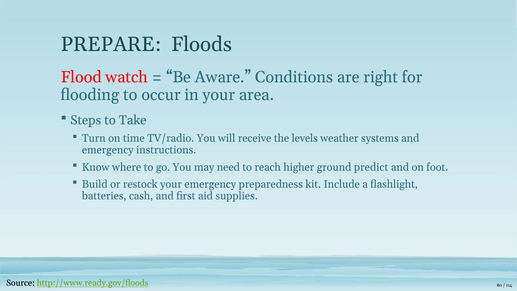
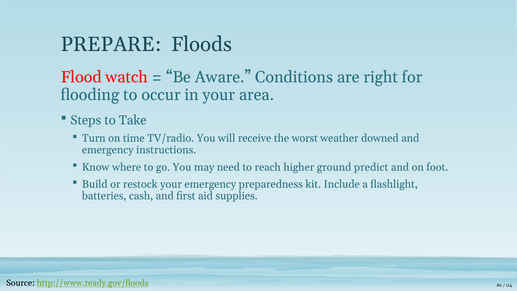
levels: levels -> worst (305, 138)
systems: systems -> downed (380, 138)
